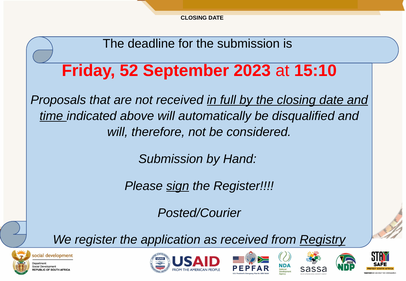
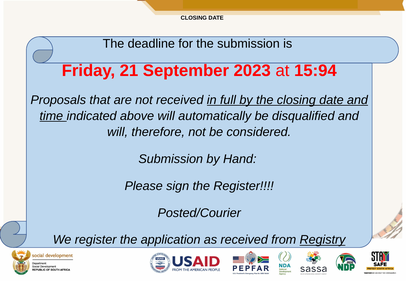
52: 52 -> 21 (129, 71)
15:10: 15:10 -> 15:94 (315, 71)
sign underline: present -> none (178, 186)
